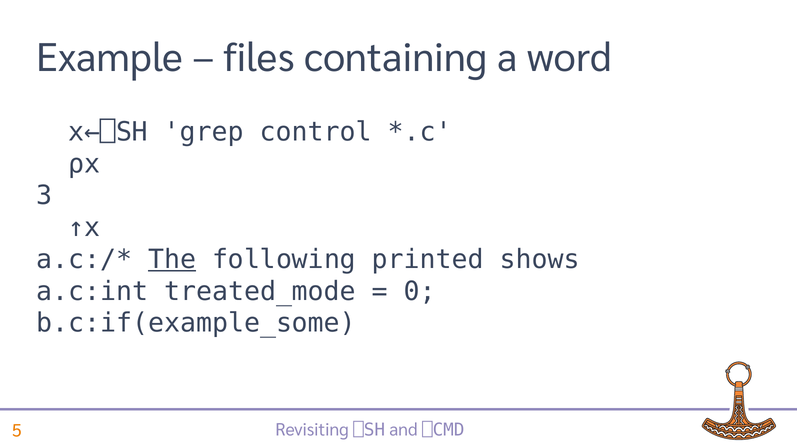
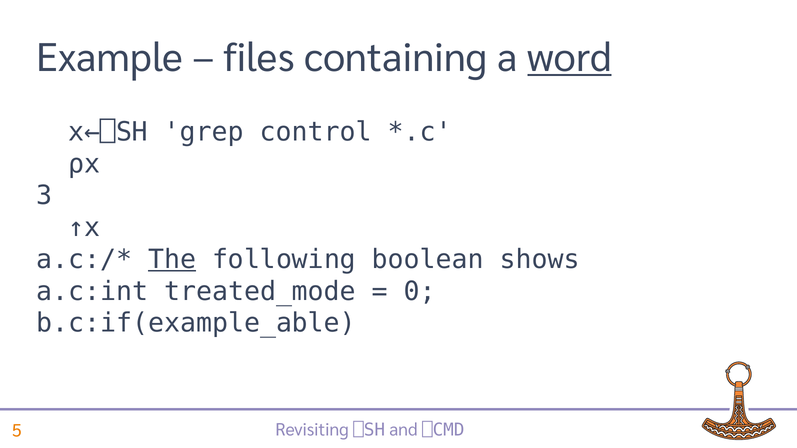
word underline: none -> present (569, 58)
printed: printed -> boolean (428, 260)
b.c:if(example_some: b.c:if(example_some -> b.c:if(example_able (196, 323)
